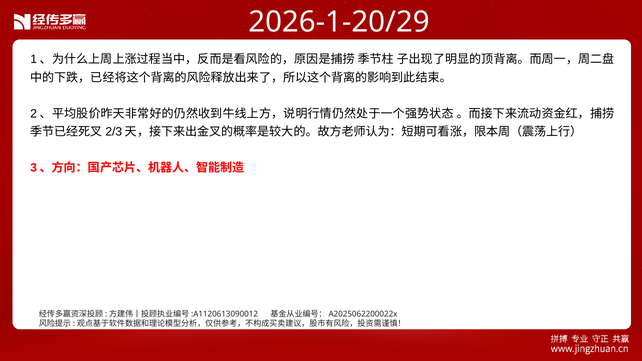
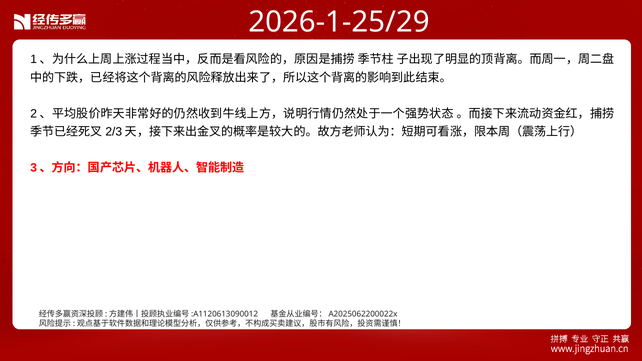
2026-1-20/29: 2026-1-20/29 -> 2026-1-25/29 (339, 22)
